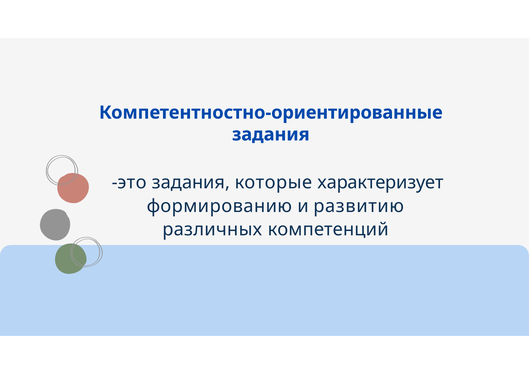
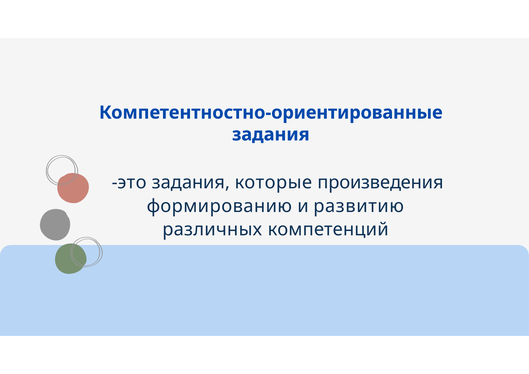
характеризует: характеризует -> произведения (381, 182)
